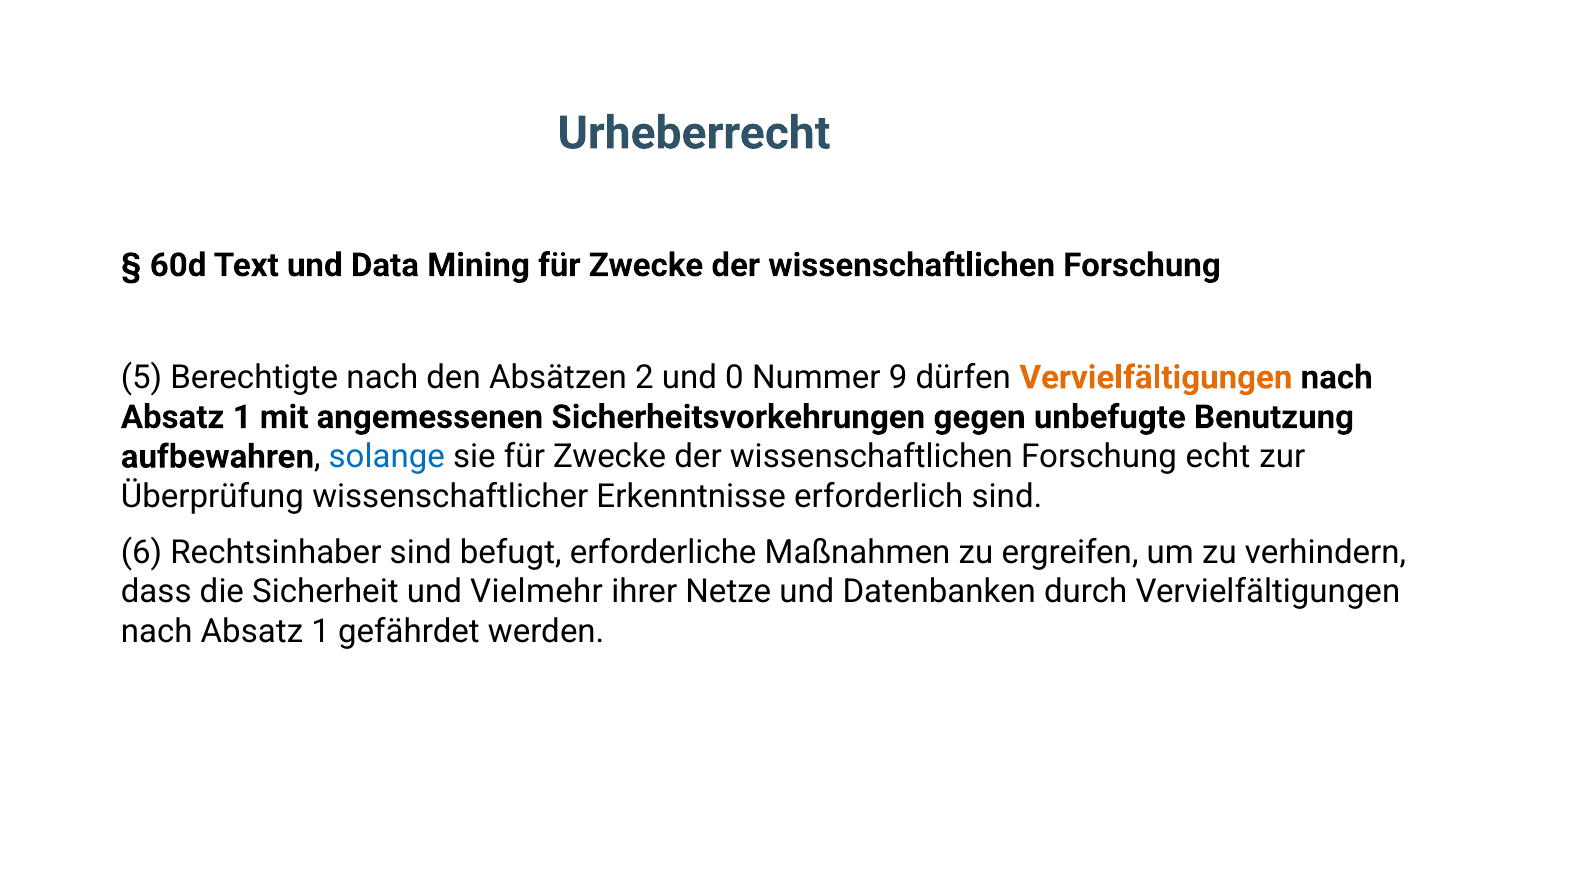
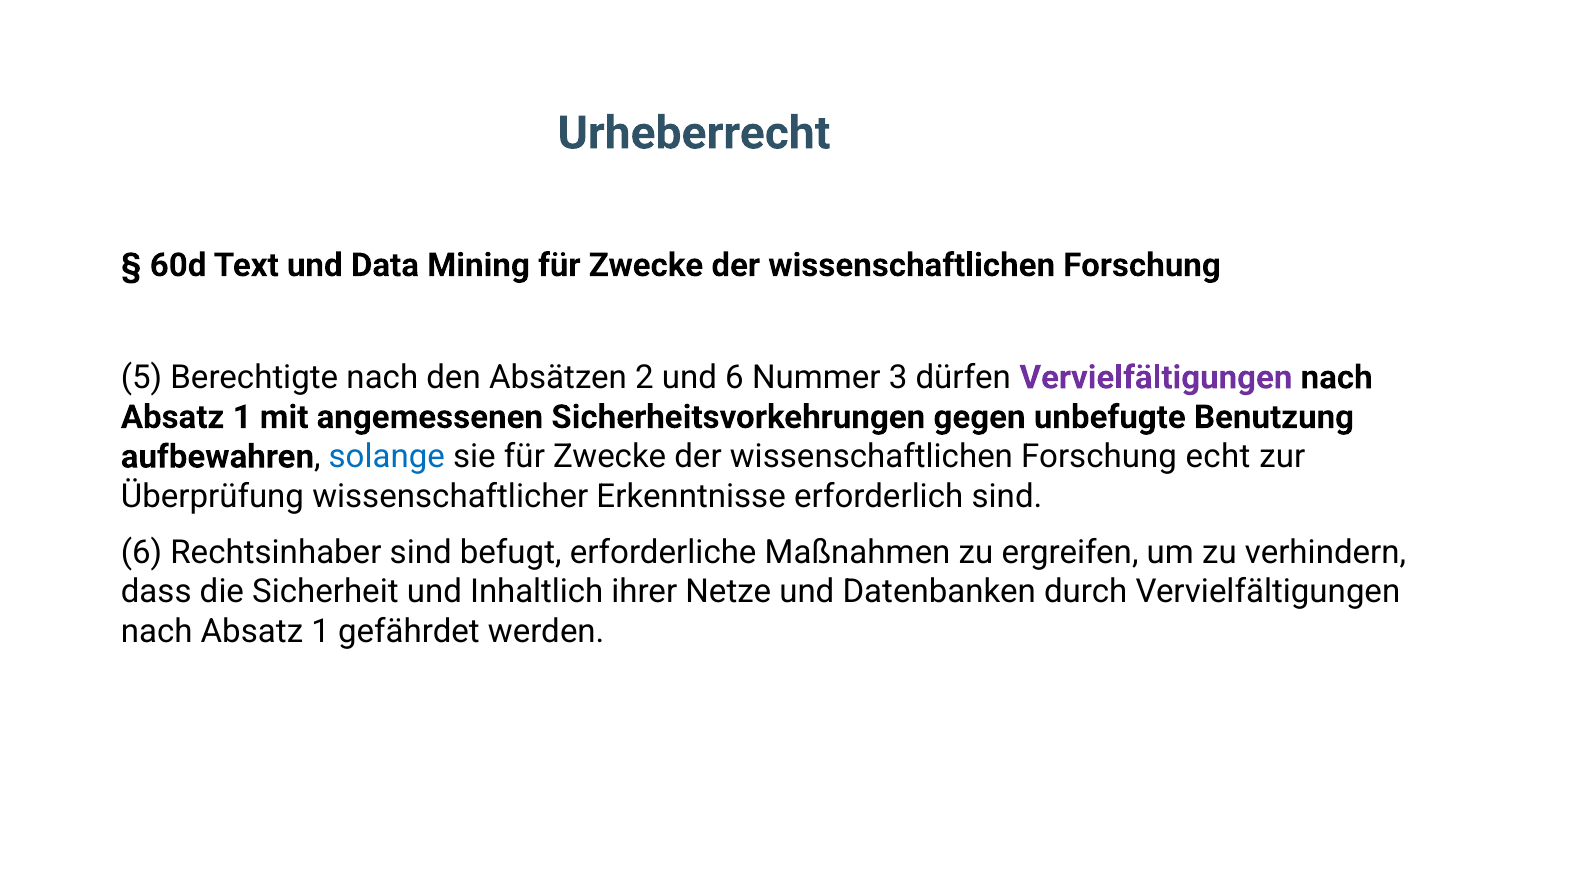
und 0: 0 -> 6 (735, 378)
9: 9 -> 3 (898, 378)
Vervielfältigungen colour: orange -> purple (1156, 378)
Vielmehr: Vielmehr -> Inhaltlich (537, 592)
